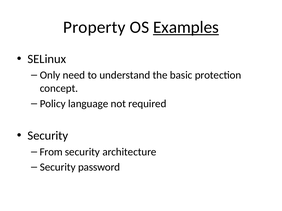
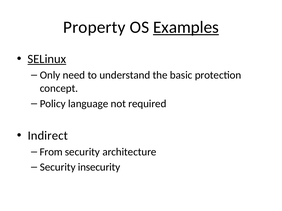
SELinux underline: none -> present (47, 59)
Security: Security -> Indirect (48, 136)
password: password -> insecurity (99, 168)
